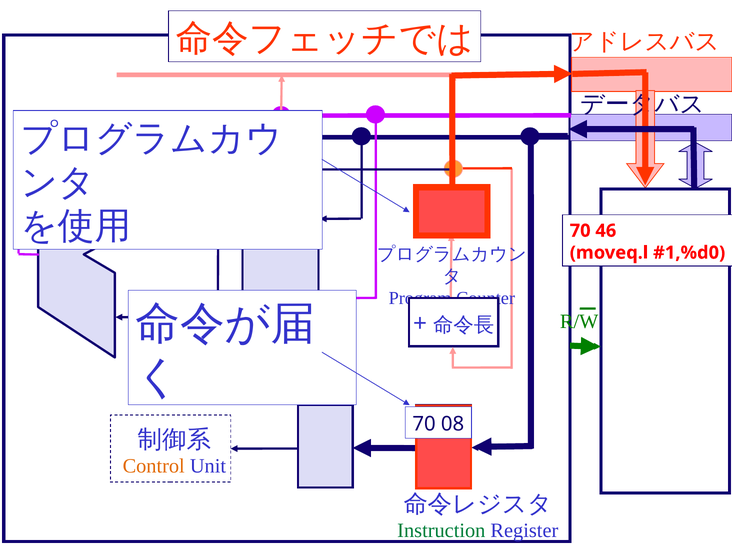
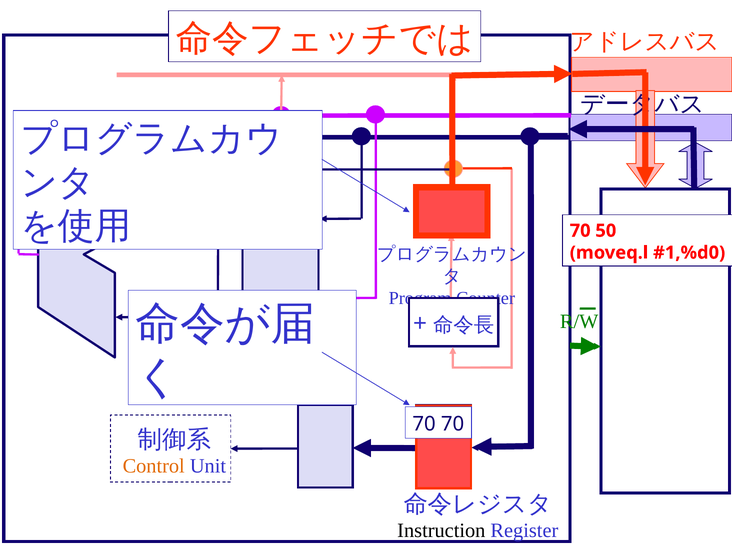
46: 46 -> 50 (606, 231)
70 08: 08 -> 70 (453, 424)
Instruction colour: green -> black (441, 531)
